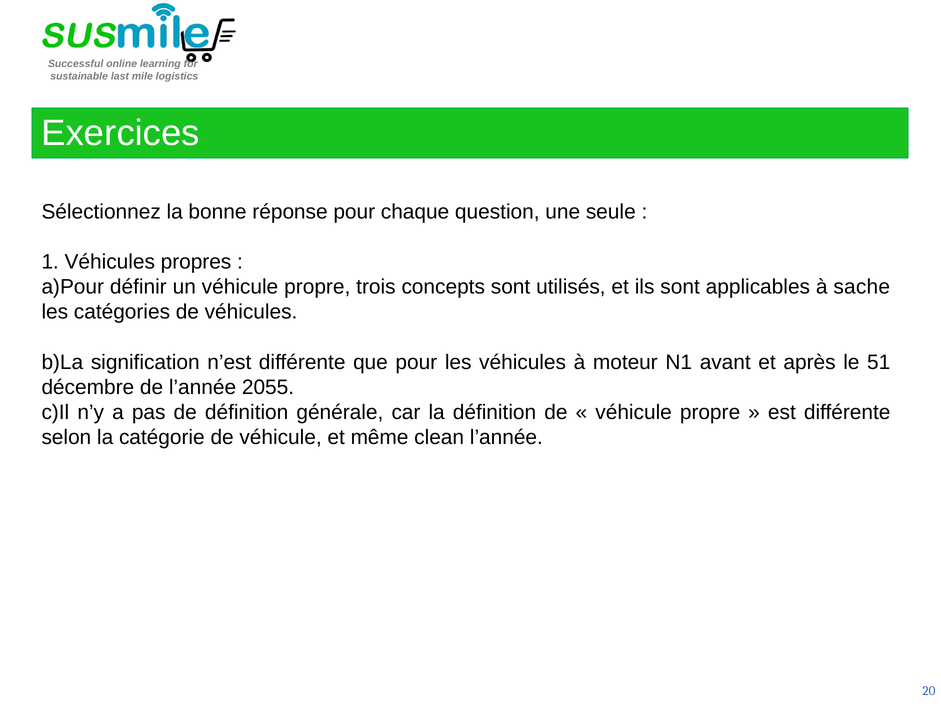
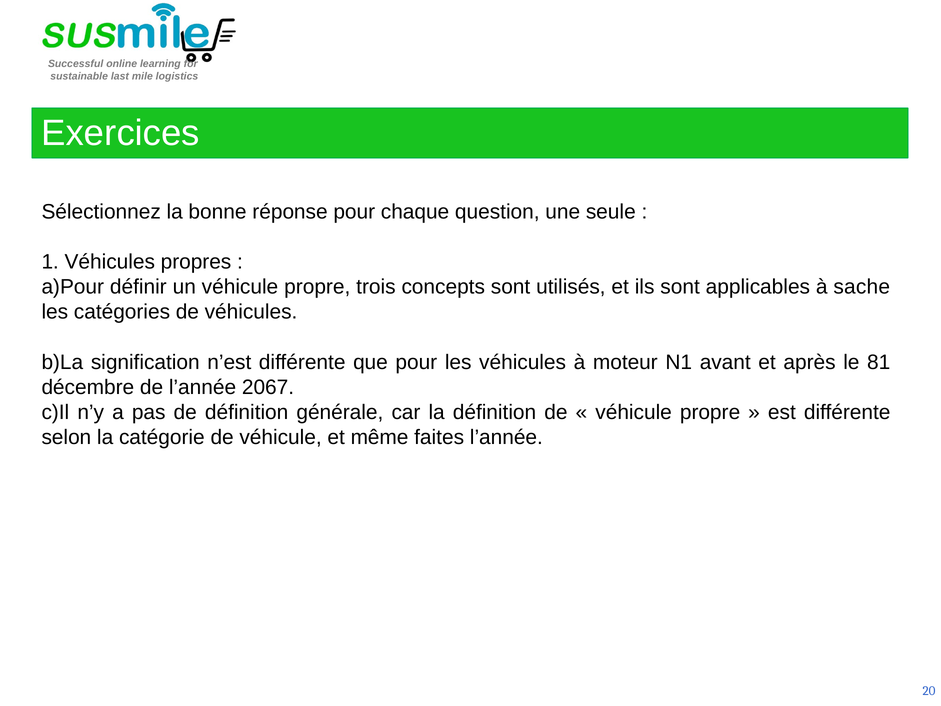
51: 51 -> 81 (879, 362)
2055: 2055 -> 2067 (268, 387)
clean: clean -> faites (439, 437)
